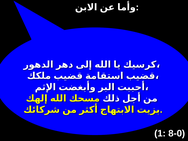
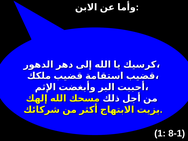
8-0: 8-0 -> 8-1 (177, 133)
